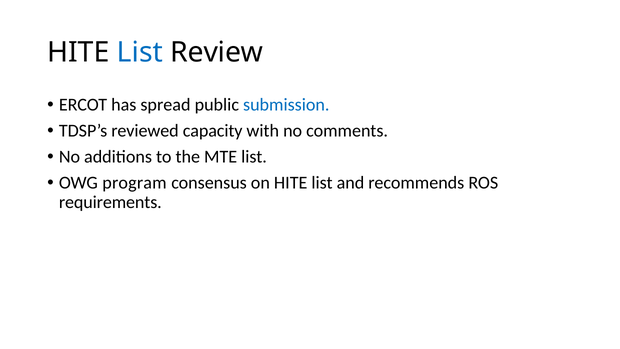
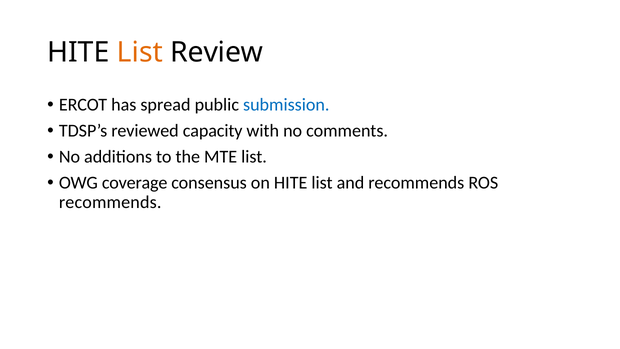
List colour: blue -> orange (140, 52)
program: program -> coverage (135, 183)
requirements: requirements -> recommends (110, 202)
